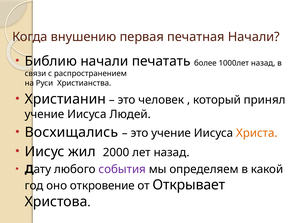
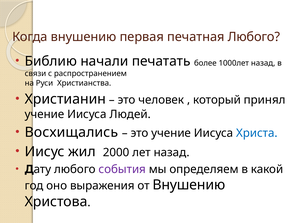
печатная Начали: Начали -> Любого (254, 37)
Христа colour: orange -> blue (257, 133)
откровение: откровение -> выражения (102, 185)
от Открывает: Открывает -> Внушению (189, 185)
